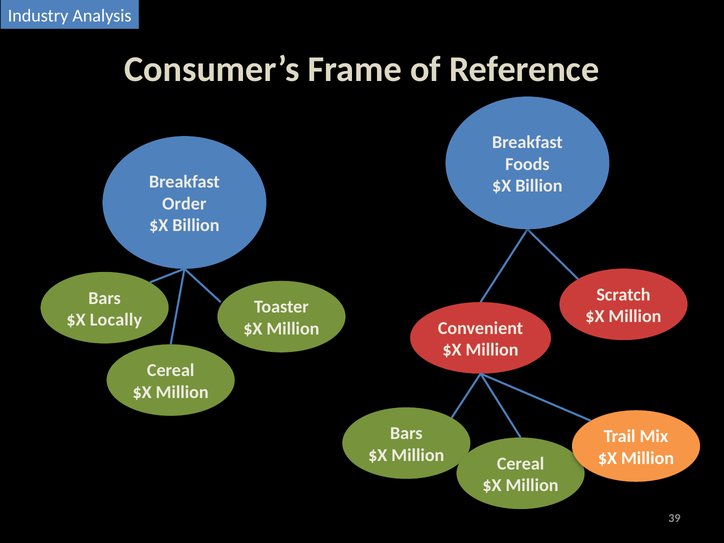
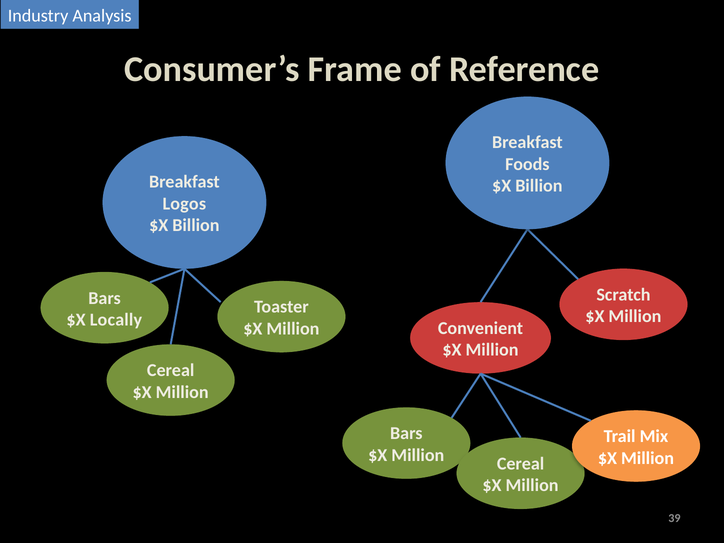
Order: Order -> Logos (184, 204)
